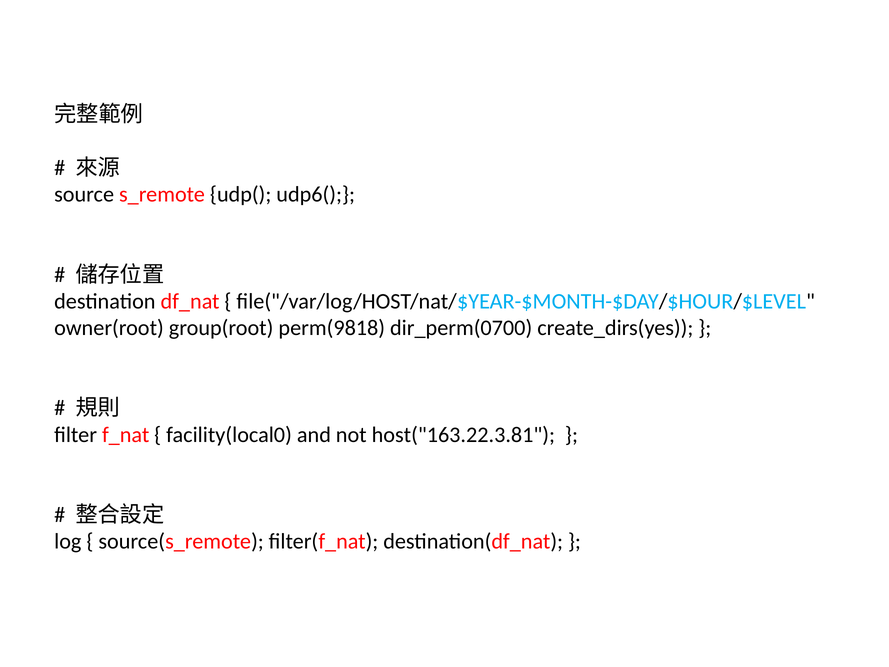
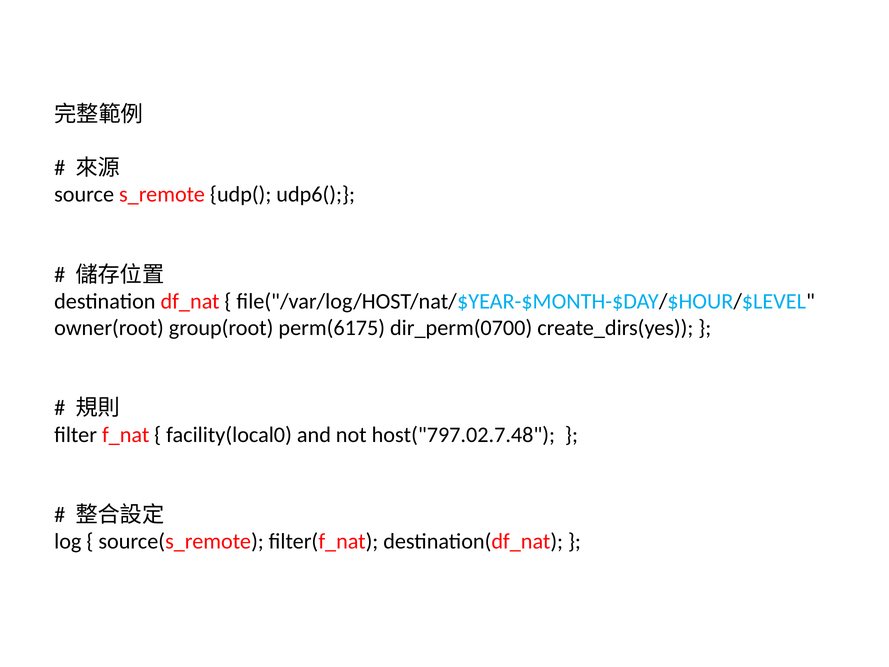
perm(9818: perm(9818 -> perm(6175 (332, 328)
host("163.22.3.81: host("163.22.3.81 -> host("797.02.7.48 (463, 435)
